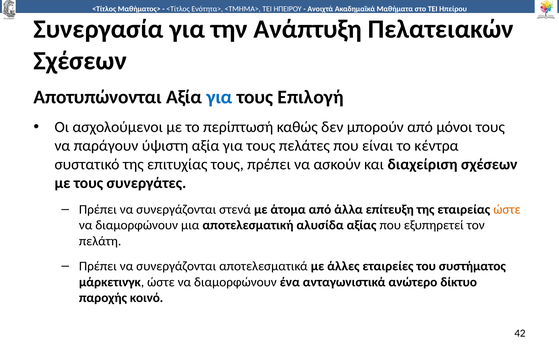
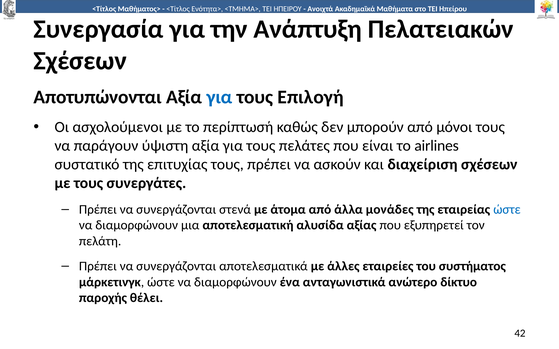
κέντρα: κέντρα -> airlines (437, 146)
επίτευξη: επίτευξη -> μονάδες (390, 210)
ώστε colour: orange -> blue (507, 210)
κοινό: κοινό -> θέλει (146, 298)
